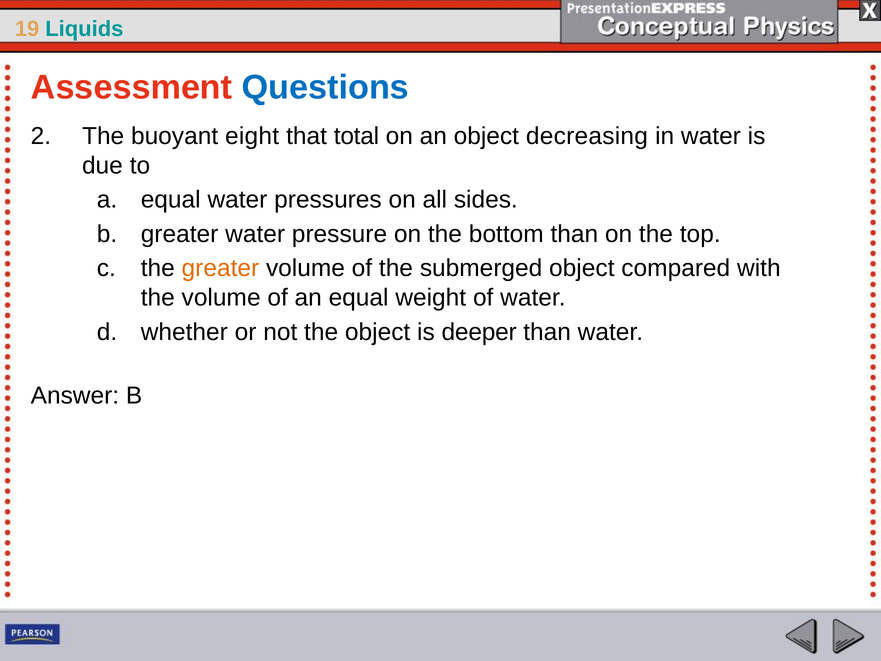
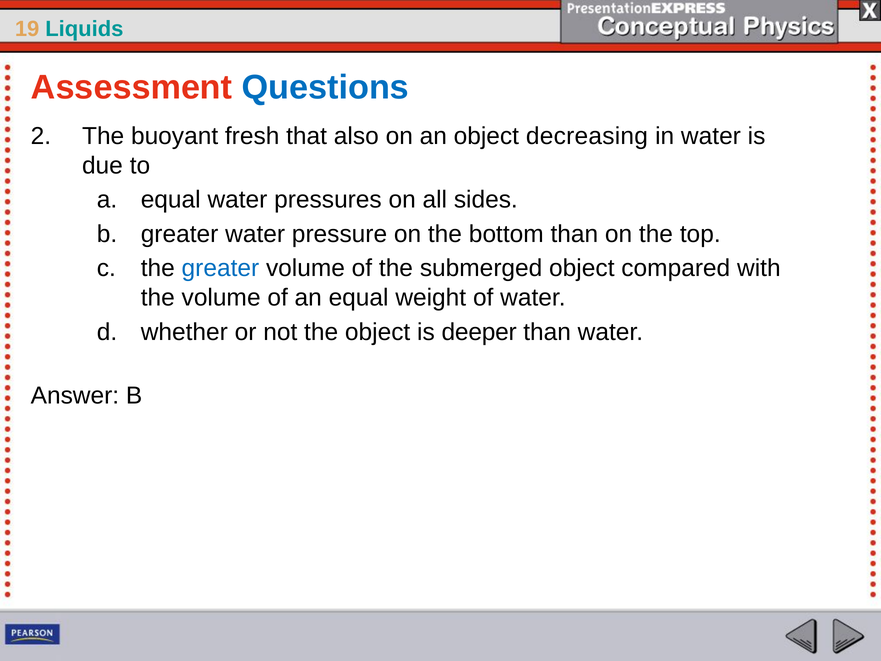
eight: eight -> fresh (252, 136)
total: total -> also (356, 136)
greater colour: orange -> blue (220, 268)
